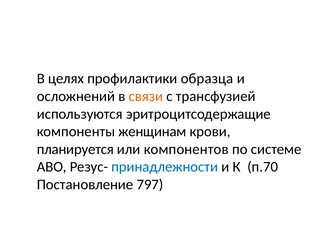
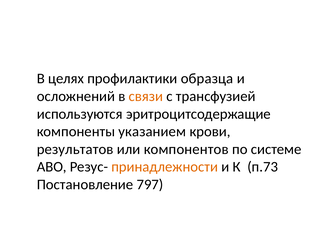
женщинам: женщинам -> указанием (152, 132)
планируется: планируется -> результатов (75, 149)
принадлежности colour: blue -> orange (165, 167)
п.70: п.70 -> п.73 (263, 167)
